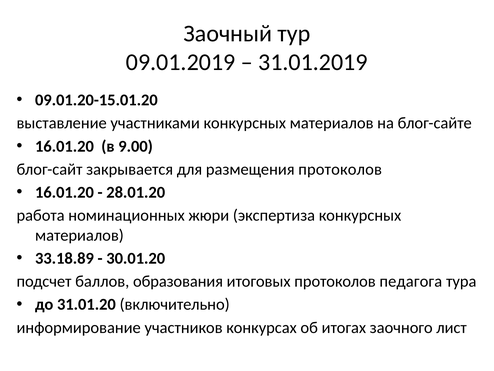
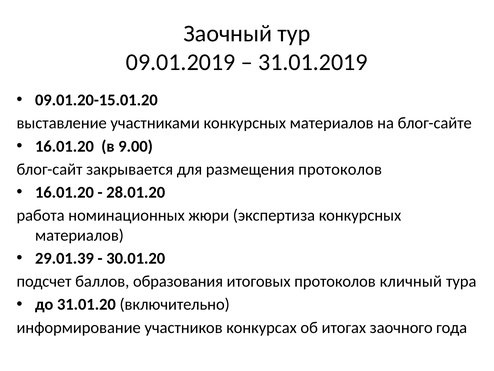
33.18.89: 33.18.89 -> 29.01.39 (64, 258)
педагога: педагога -> кличный (411, 281)
лист: лист -> года (452, 327)
